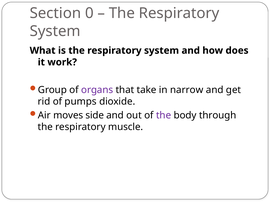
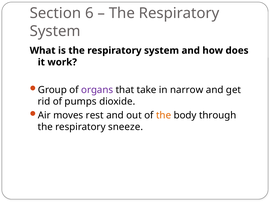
0: 0 -> 6 (89, 13)
side: side -> rest (95, 116)
the colour: purple -> orange (164, 116)
muscle: muscle -> sneeze (126, 127)
